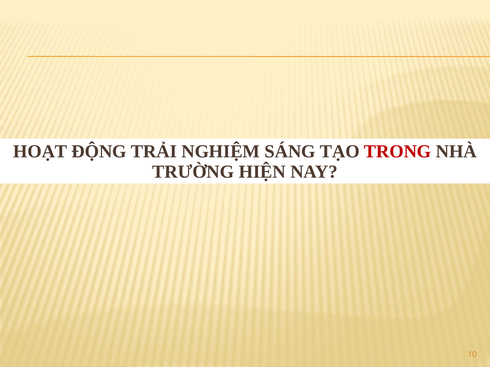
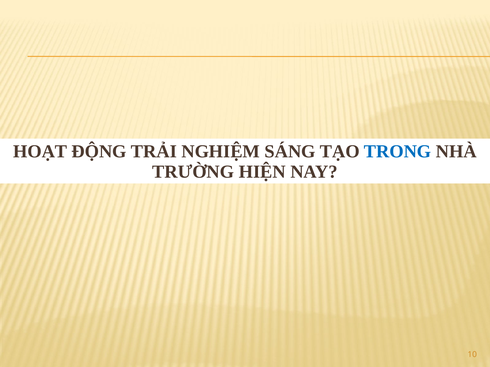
TRONG colour: red -> blue (398, 152)
